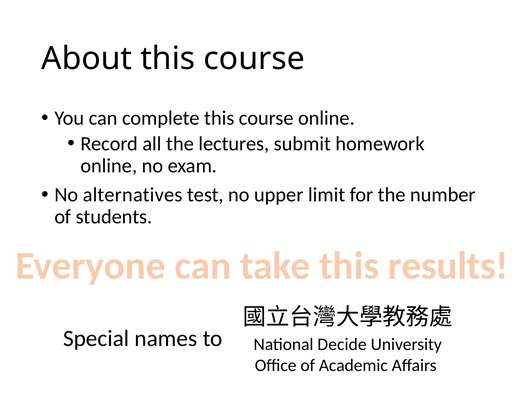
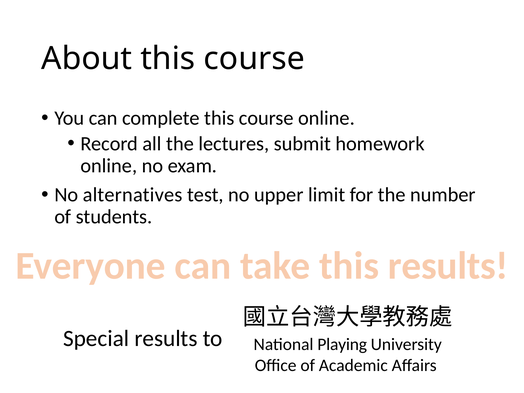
Special names: names -> results (166, 338)
Decide: Decide -> Playing (342, 344)
